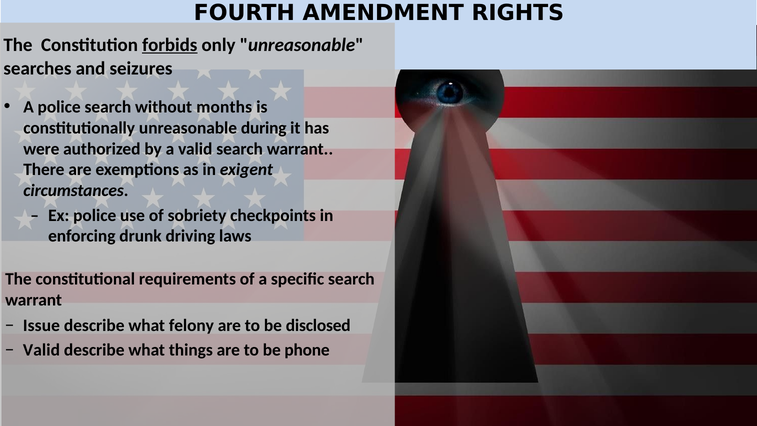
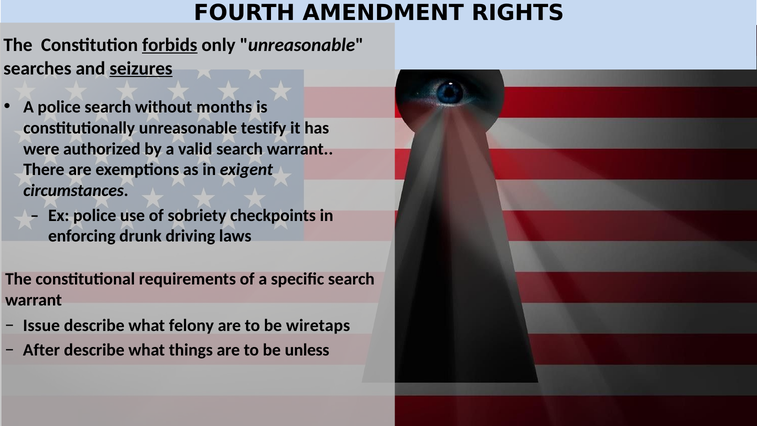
seizures underline: none -> present (141, 68)
during: during -> testify (264, 128)
disclosed: disclosed -> wiretaps (318, 325)
Valid: Valid -> After (41, 350)
phone: phone -> unless (307, 350)
